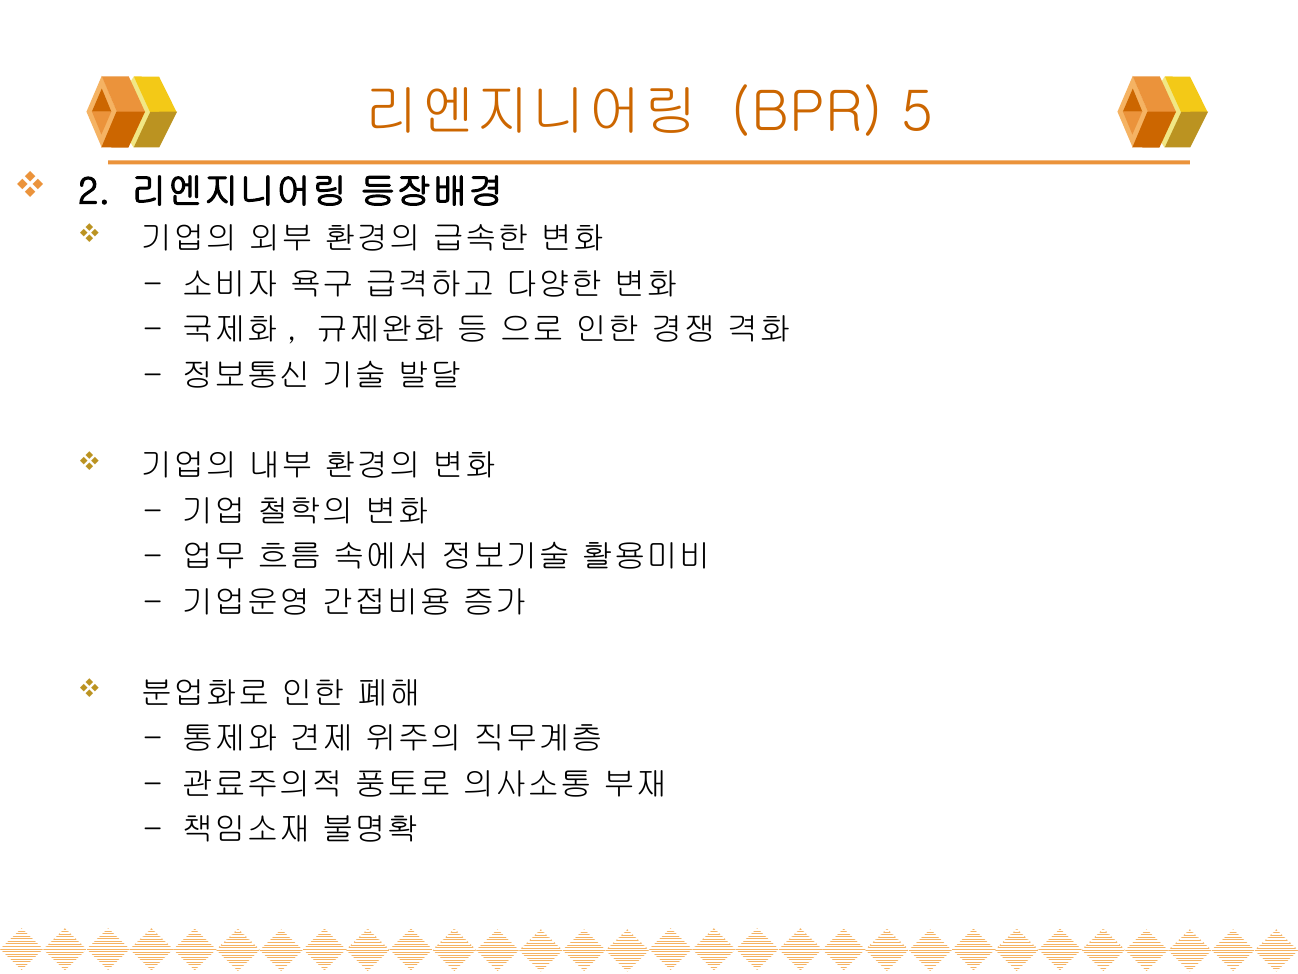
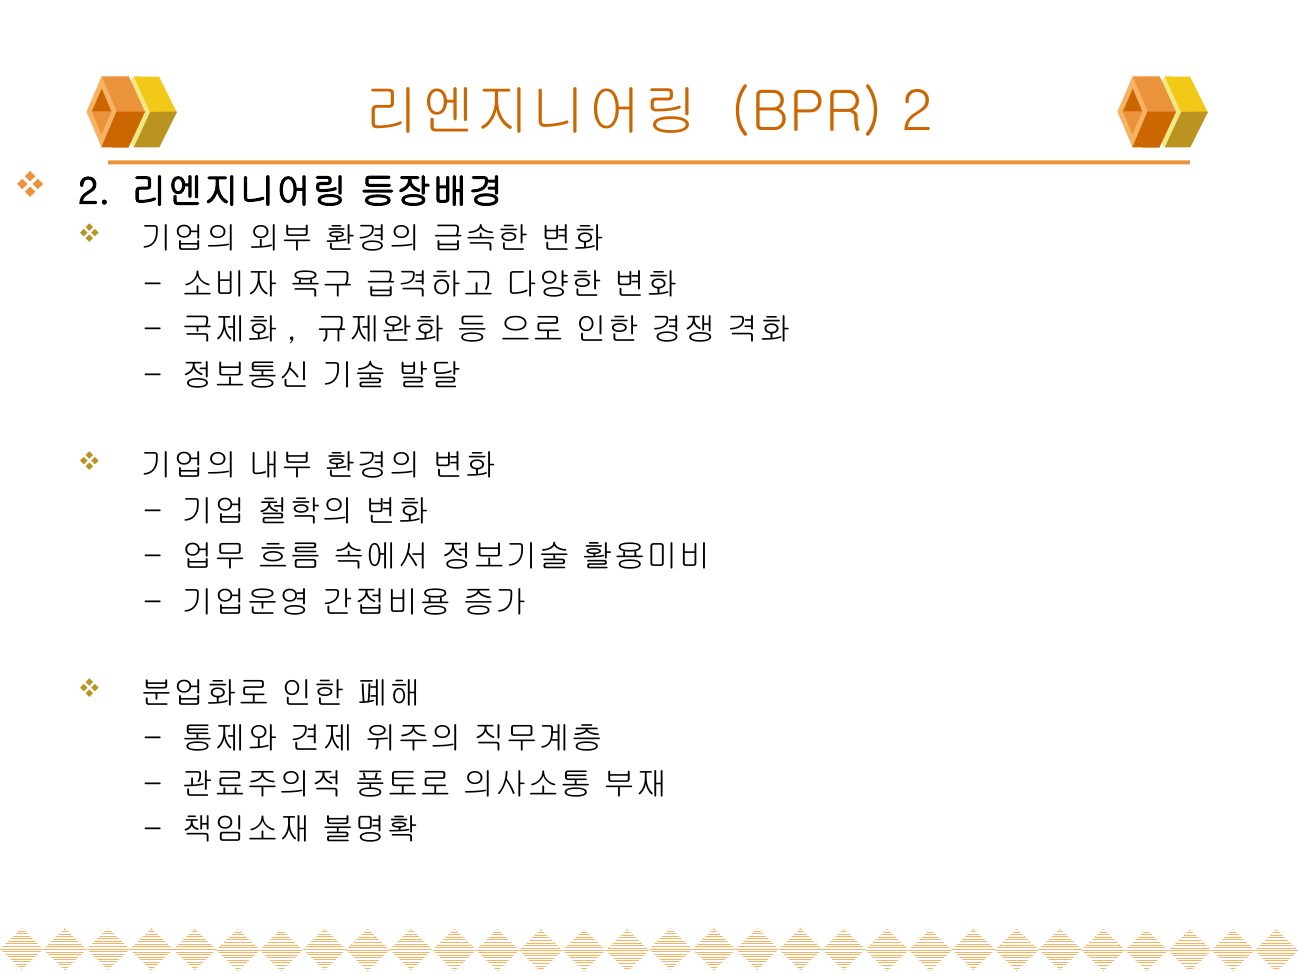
BPR 5: 5 -> 2 (918, 112)
